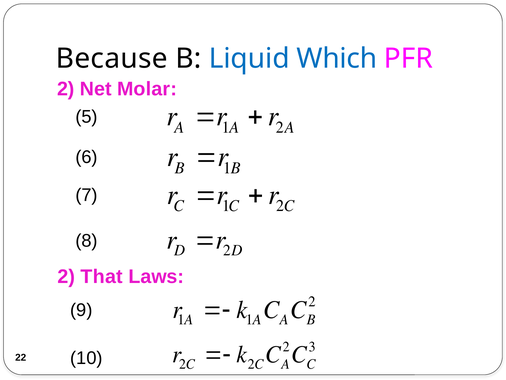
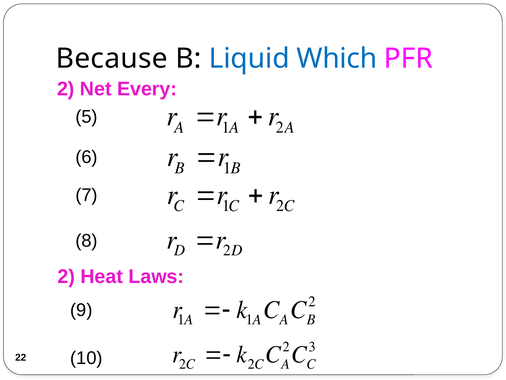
Molar: Molar -> Every (147, 89)
That: That -> Heat (102, 276)
